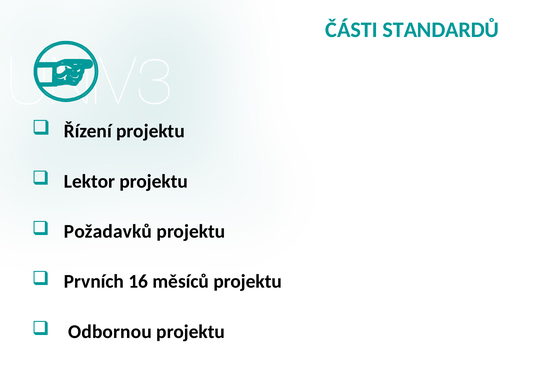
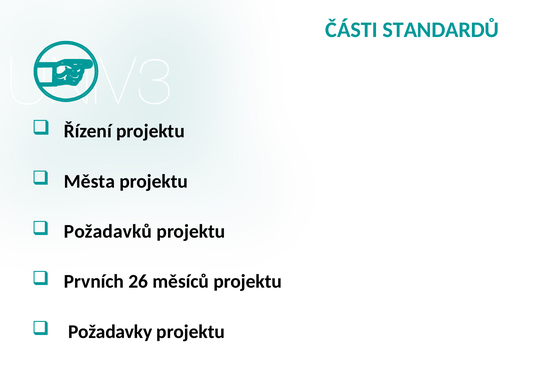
Lektor: Lektor -> Města (89, 182)
16: 16 -> 26 (138, 282)
Odbornou: Odbornou -> Požadavky (110, 332)
